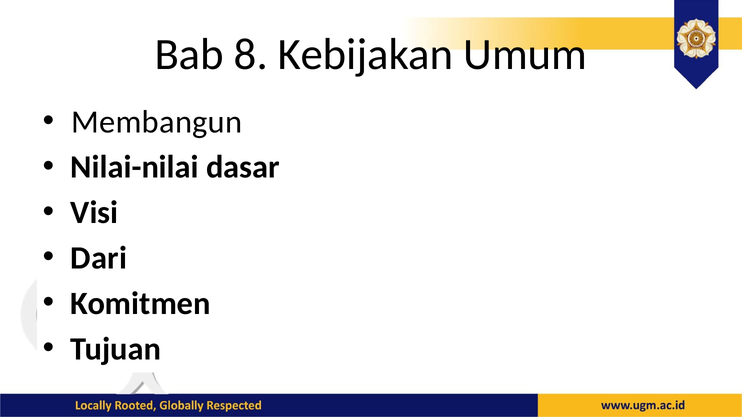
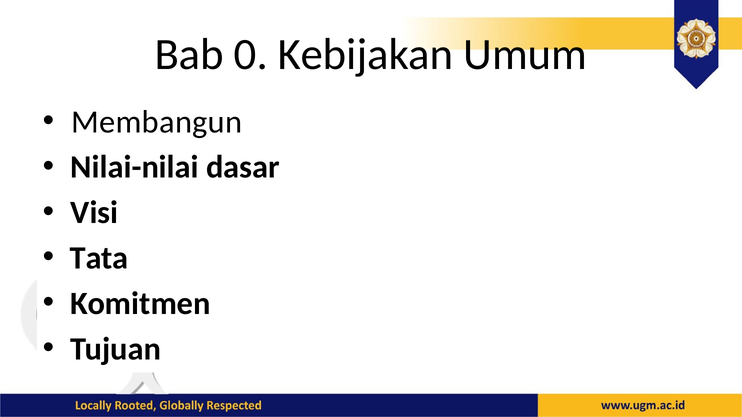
8: 8 -> 0 (251, 55)
Dari: Dari -> Tata (99, 258)
